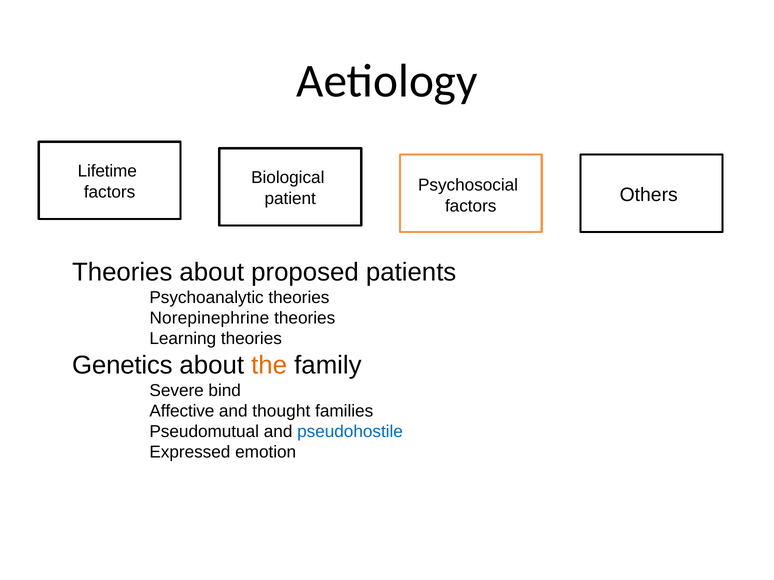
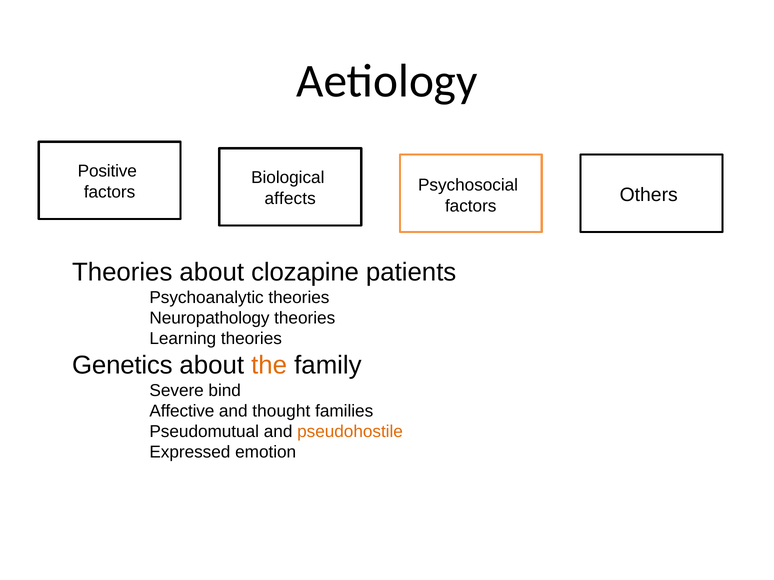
Lifetime: Lifetime -> Positive (107, 171)
patient: patient -> affects (290, 199)
proposed: proposed -> clozapine (305, 273)
Norepinephrine: Norepinephrine -> Neuropathology (210, 318)
pseudohostile colour: blue -> orange (350, 432)
